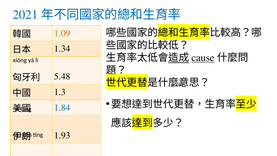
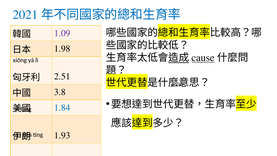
1.09 colour: orange -> purple (62, 33)
1.34: 1.34 -> 1.98 (62, 49)
5.48: 5.48 -> 2.51 (62, 76)
1.3: 1.3 -> 3.8 (60, 92)
